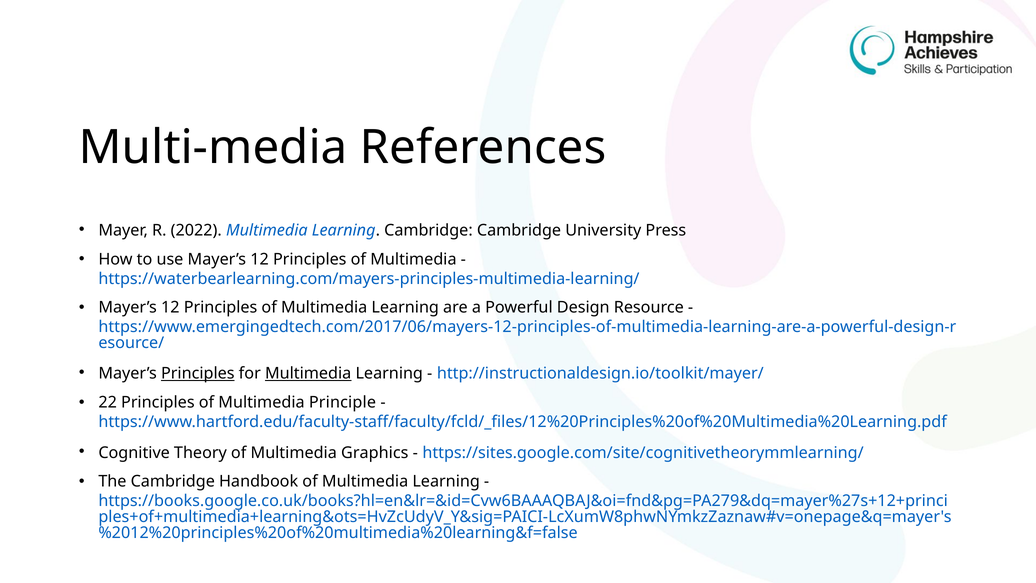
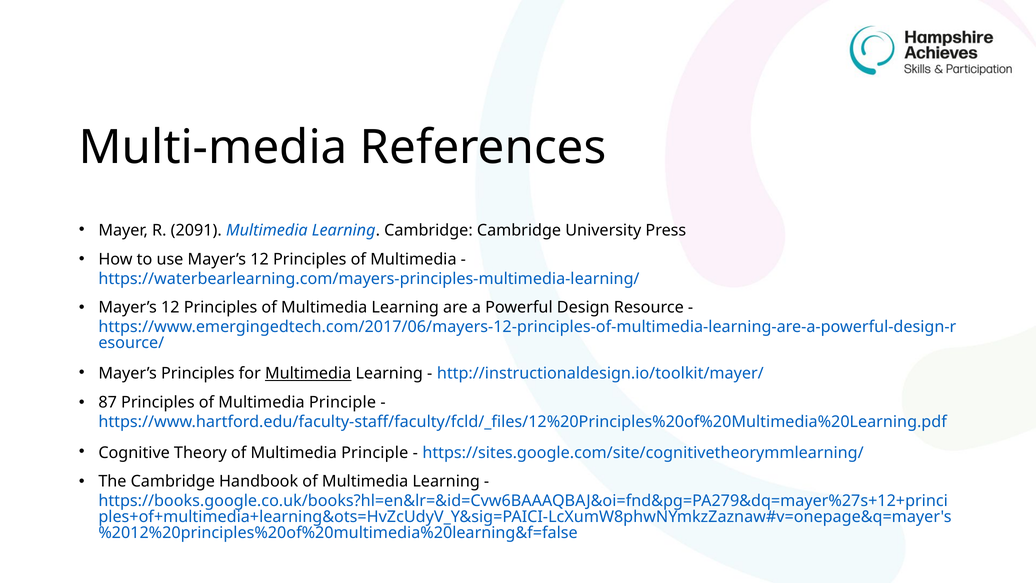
2022: 2022 -> 2091 (196, 230)
Principles underline: present -> none (198, 373)
22: 22 -> 87 (108, 402)
Theory of Multimedia Graphics: Graphics -> Principle (375, 452)
